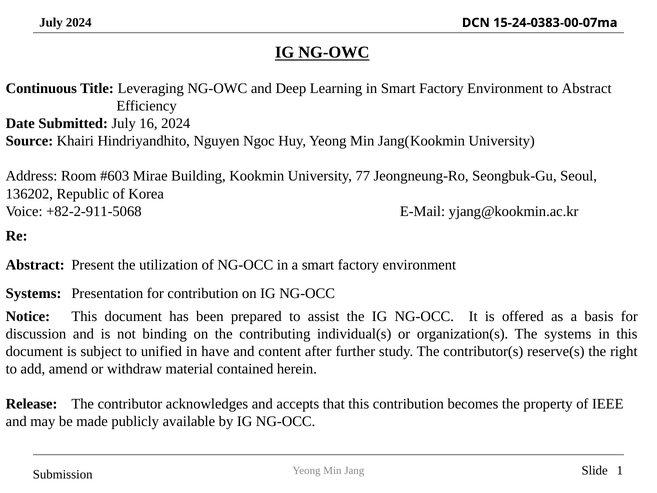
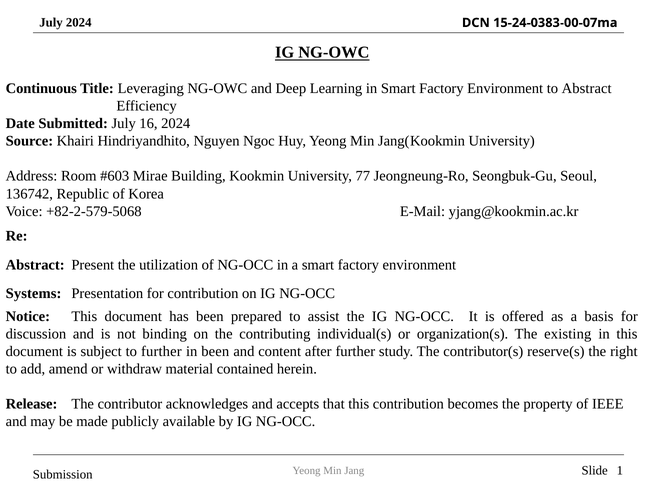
136202: 136202 -> 136742 (29, 194)
+82-2-911-5068: +82-2-911-5068 -> +82-2-579-5068 (94, 211)
The systems: systems -> existing (568, 334)
to unified: unified -> further (161, 351)
in have: have -> been (215, 351)
